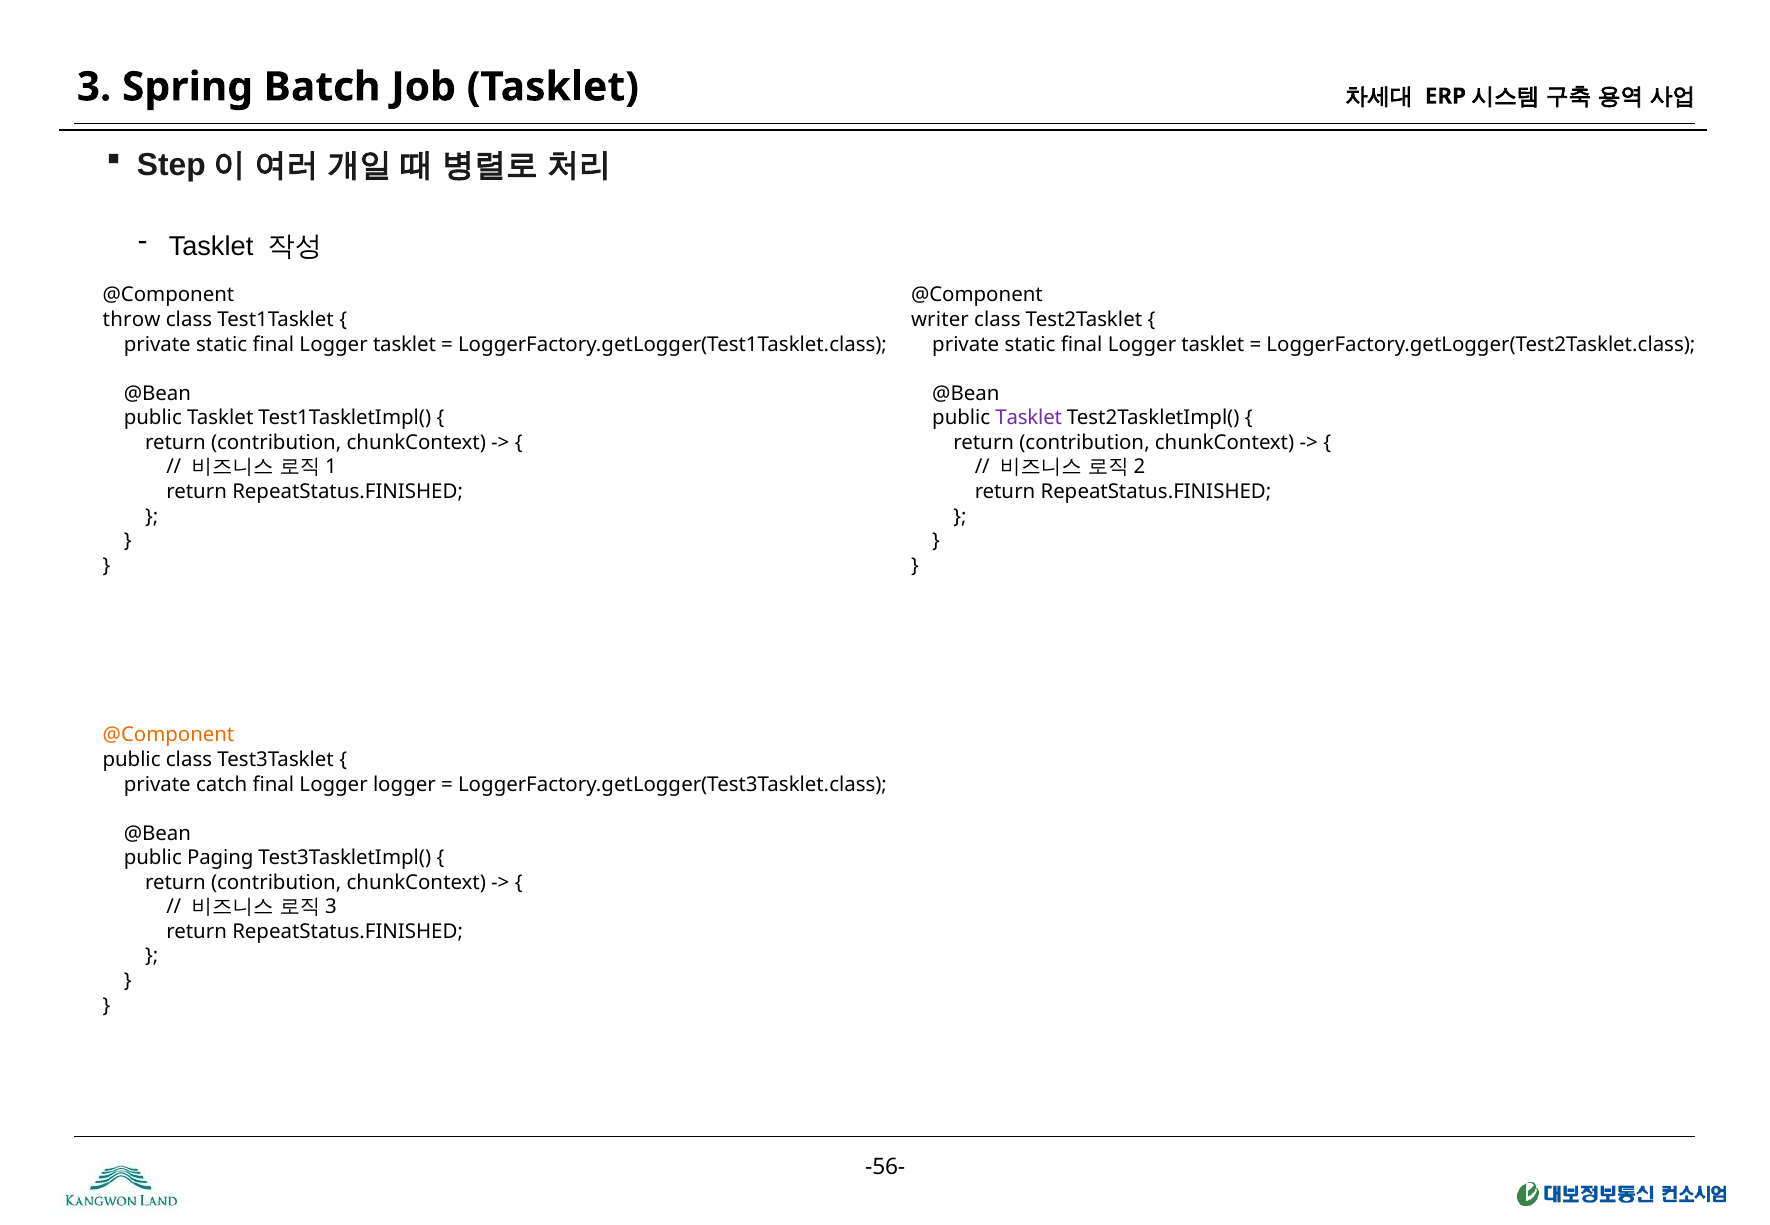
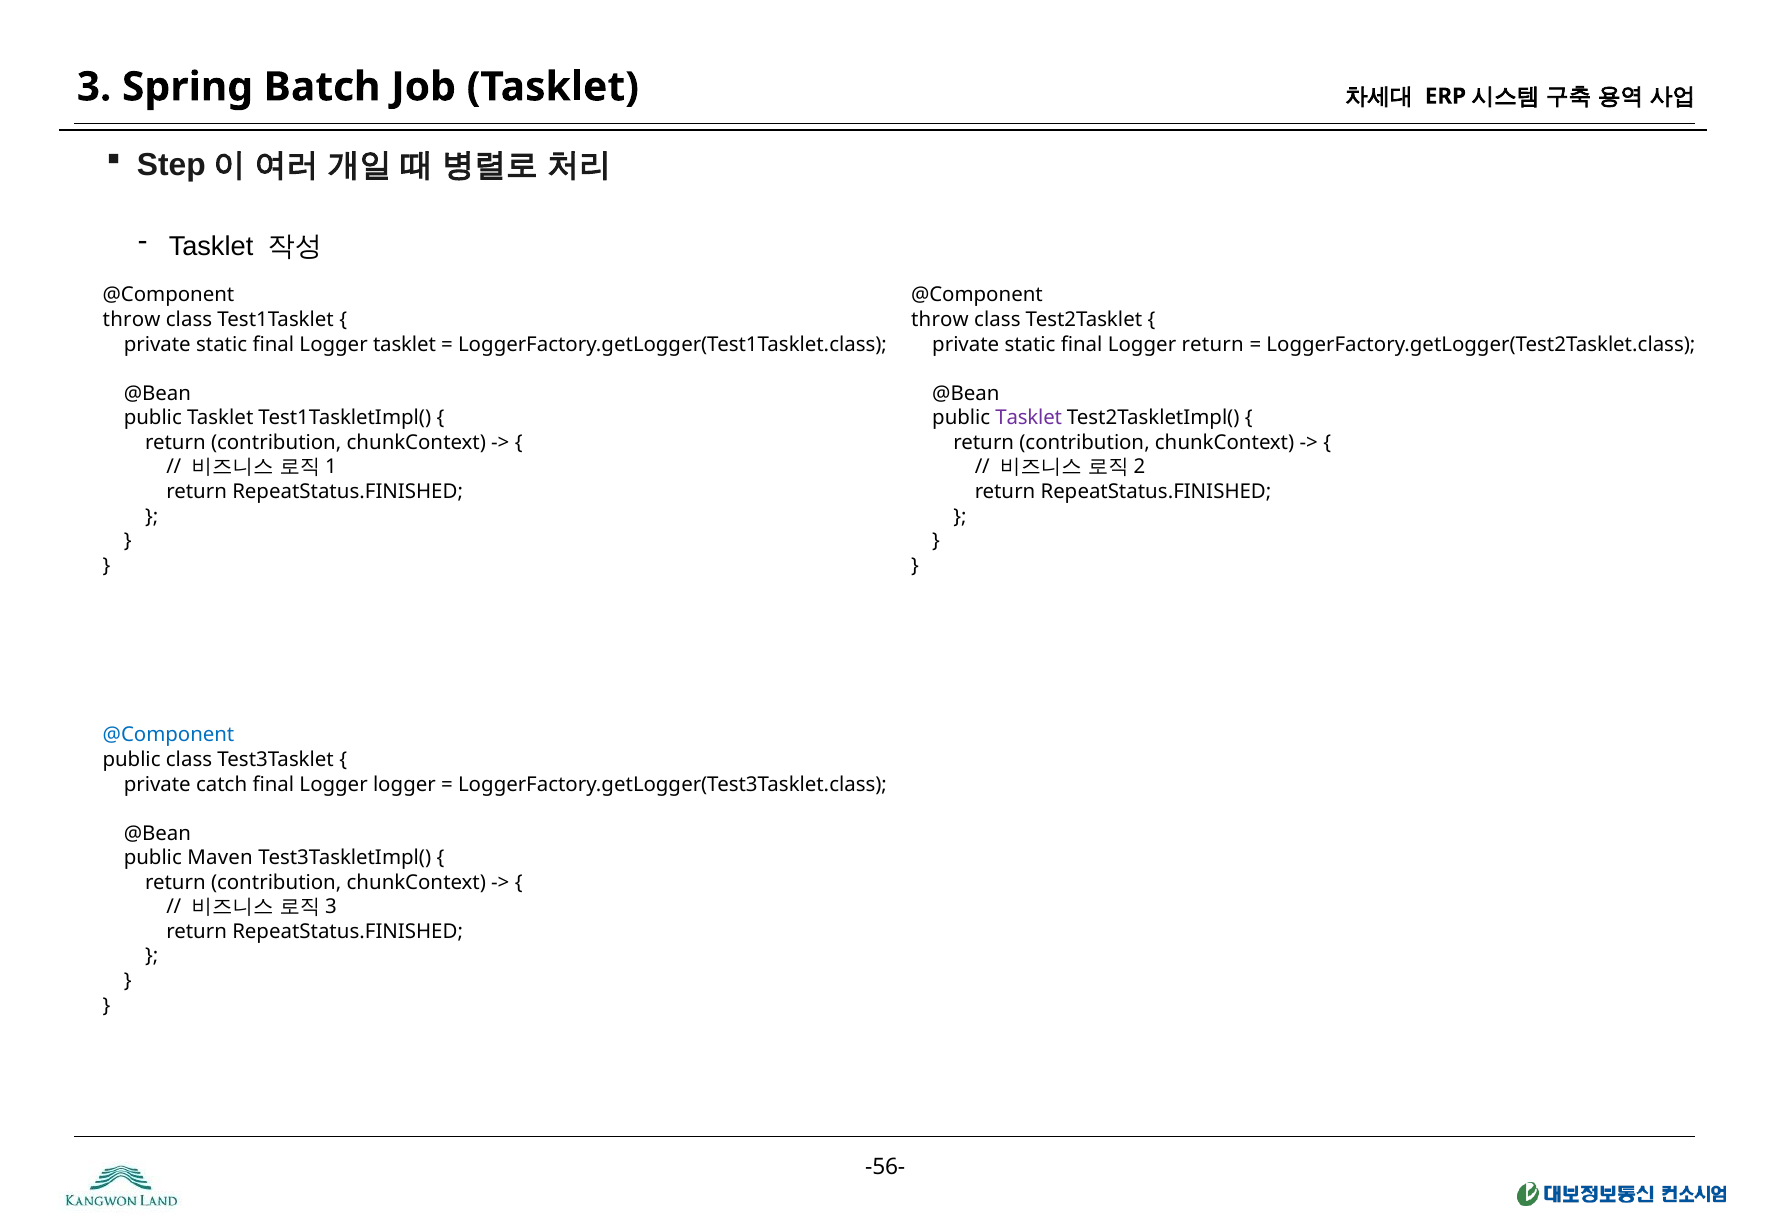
writer: writer -> throw (940, 320)
tasklet: tasklet -> return (1213, 344)
@Component colour: orange -> blue (169, 735)
Paging: Paging -> Maven (220, 858)
